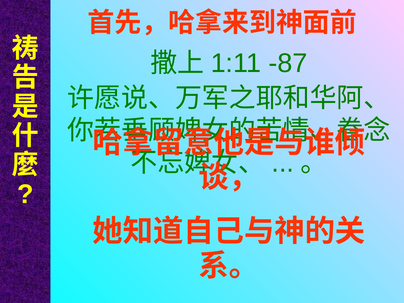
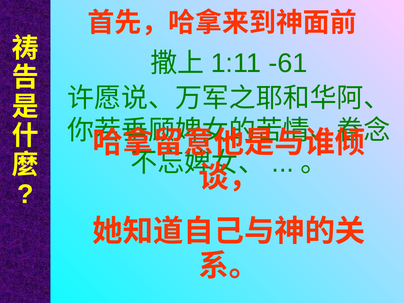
-87: -87 -> -61 (288, 63)
